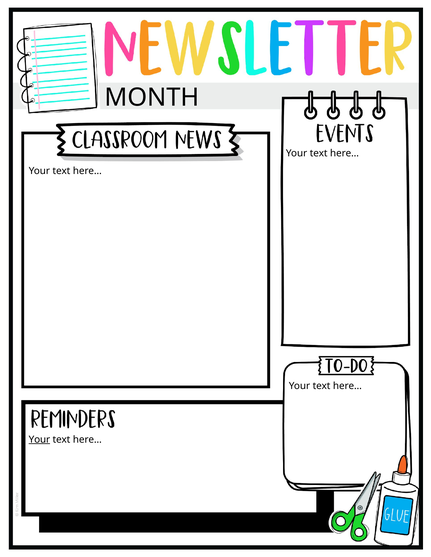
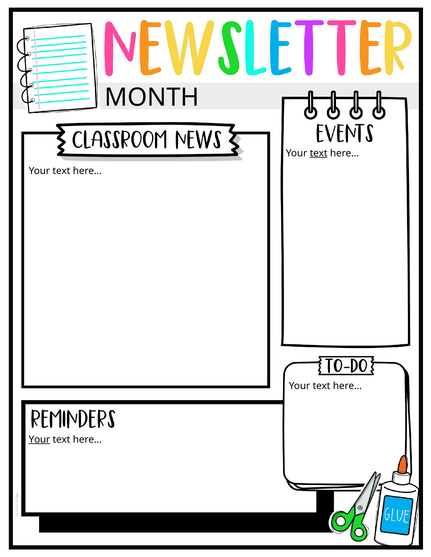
text underline: none -> present (319, 153)
